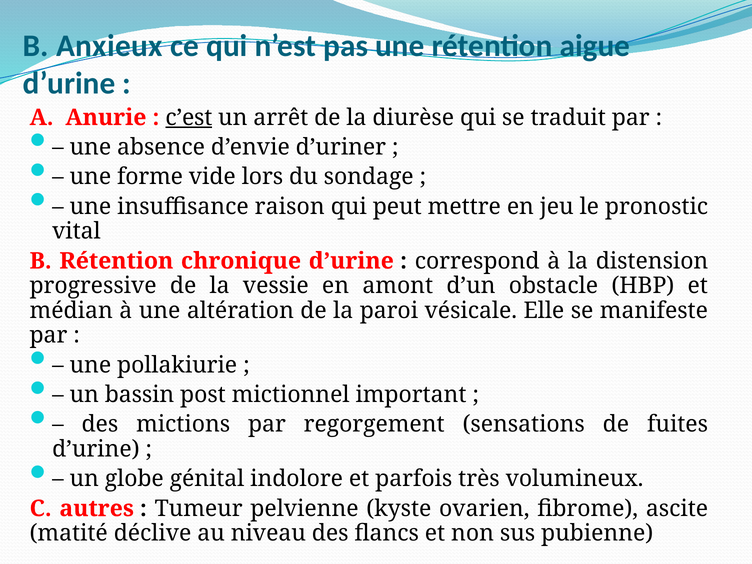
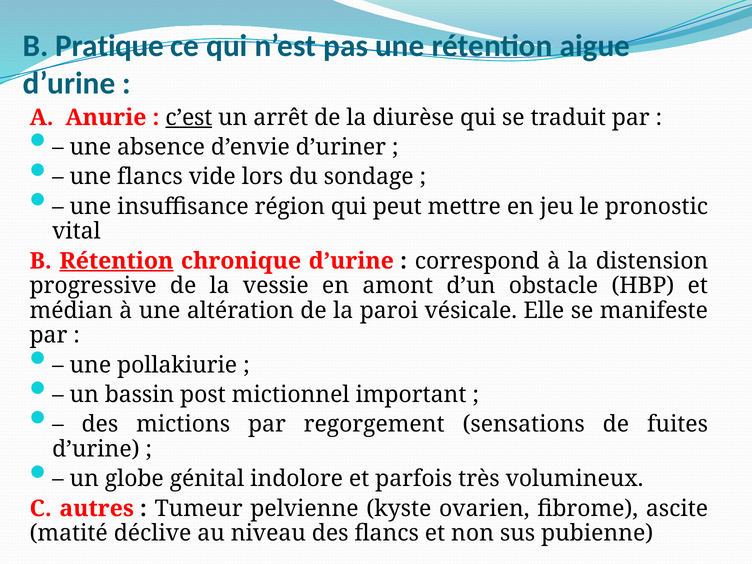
Anxieux: Anxieux -> Pratique (110, 46)
une forme: forme -> flancs (150, 177)
raison: raison -> région (290, 207)
Rétention underline: none -> present (116, 261)
